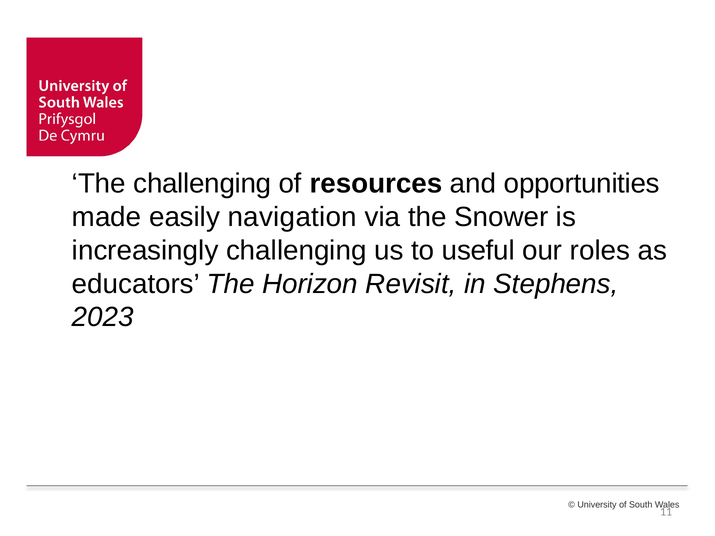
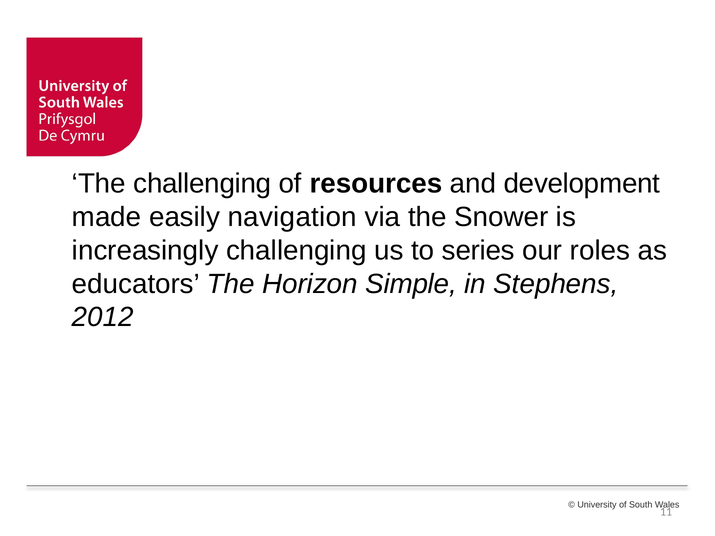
opportunities: opportunities -> development (582, 184)
useful: useful -> series (478, 251)
Revisit: Revisit -> Simple (411, 284)
2023: 2023 -> 2012 (103, 317)
